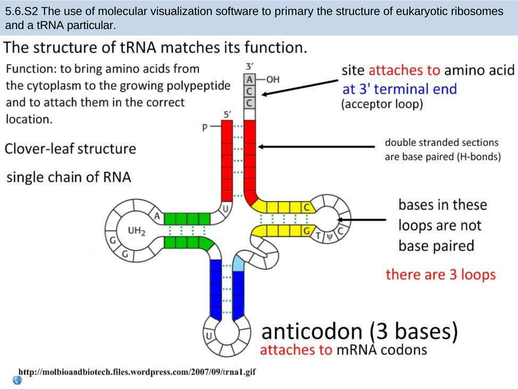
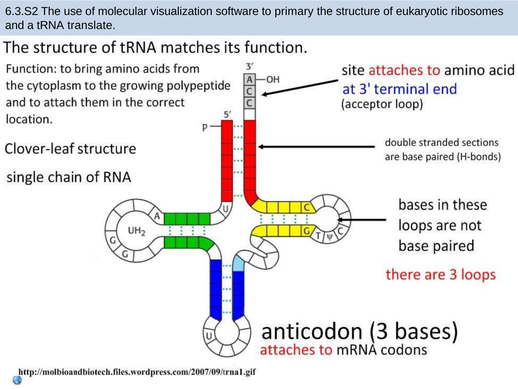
5.6.S2: 5.6.S2 -> 6.3.S2 (22, 11)
particular: particular -> translate (92, 25)
